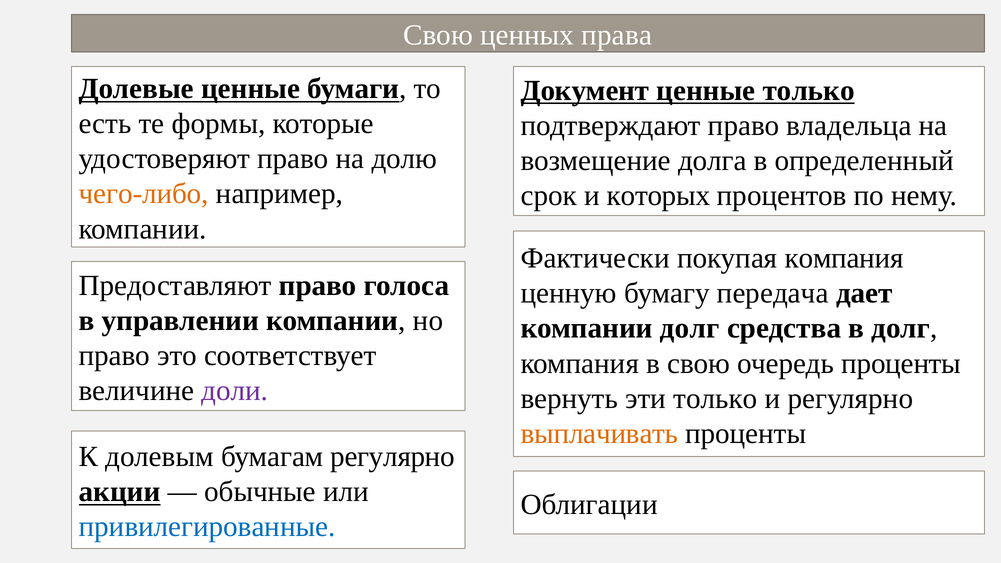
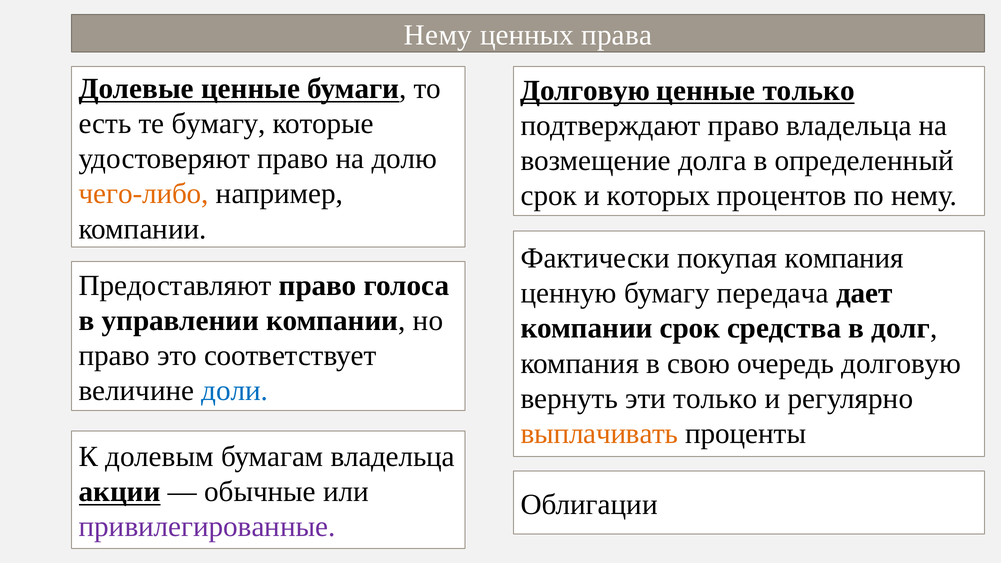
Свою: Свою -> Нему (438, 35)
Документ: Документ -> Долговую (585, 91)
те формы: формы -> бумагу (219, 124)
компании долг: долг -> срок (690, 328)
очередь проценты: проценты -> долговую (901, 363)
доли colour: purple -> blue (235, 391)
бумагам регулярно: регулярно -> владельца (393, 457)
привилегированные colour: blue -> purple (207, 527)
